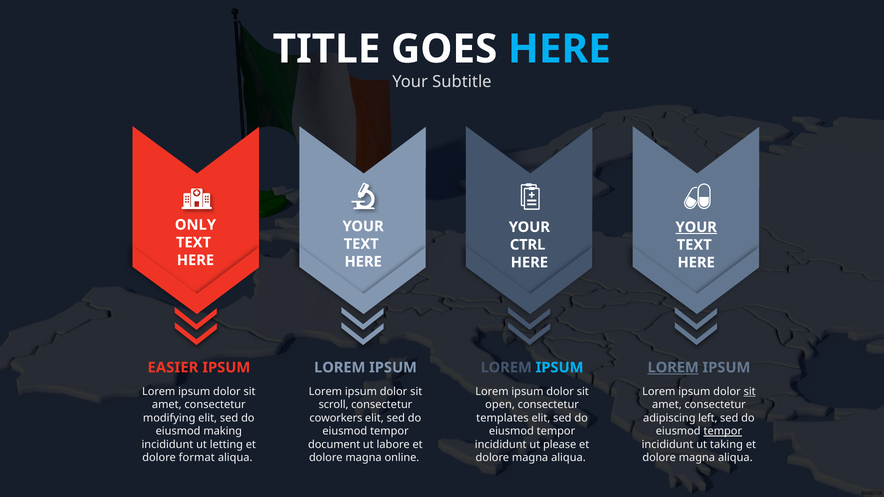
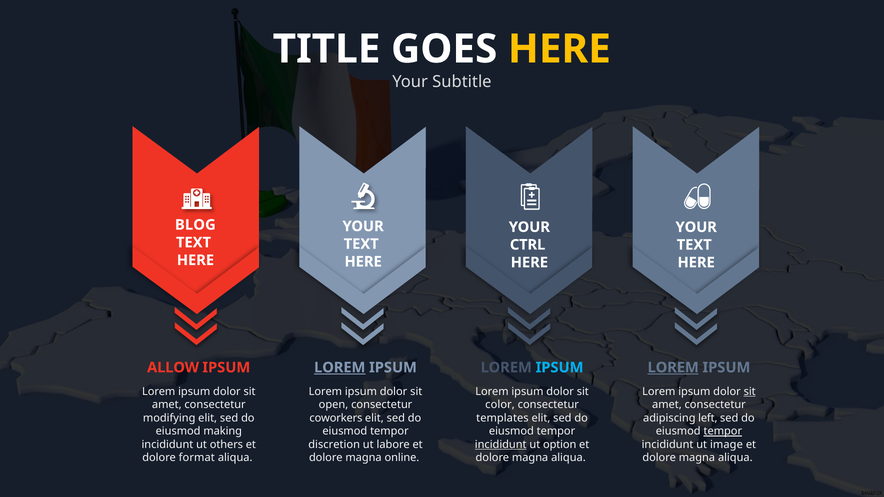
HERE colour: light blue -> yellow (559, 49)
ONLY: ONLY -> BLOG (195, 225)
YOUR underline: present -> none (696, 227)
EASIER: EASIER -> ALLOW (173, 368)
LOREM underline: none -> present (340, 368)
scroll: scroll -> open (333, 405)
open: open -> color (500, 405)
letting: letting -> others (226, 445)
document: document -> discretion (334, 445)
incididunt underline: none -> present (501, 445)
please: please -> option (560, 445)
taking: taking -> image (726, 445)
